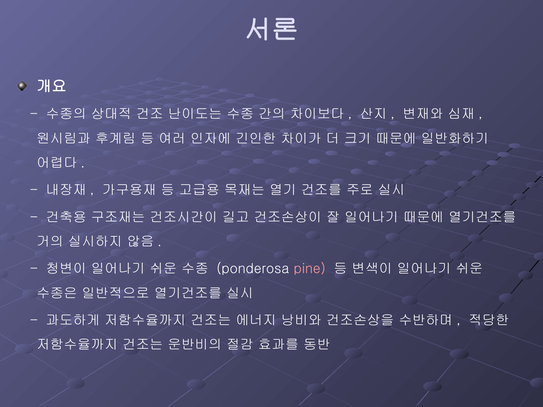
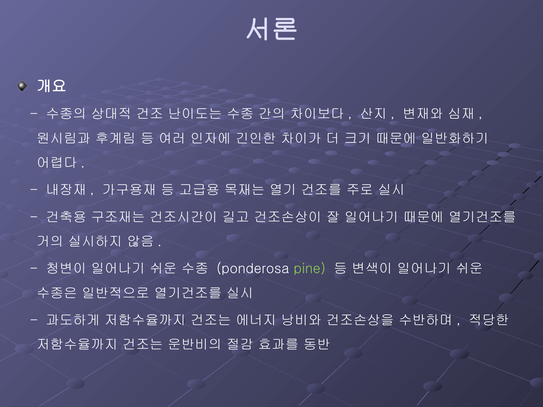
pine colour: pink -> light green (310, 269)
